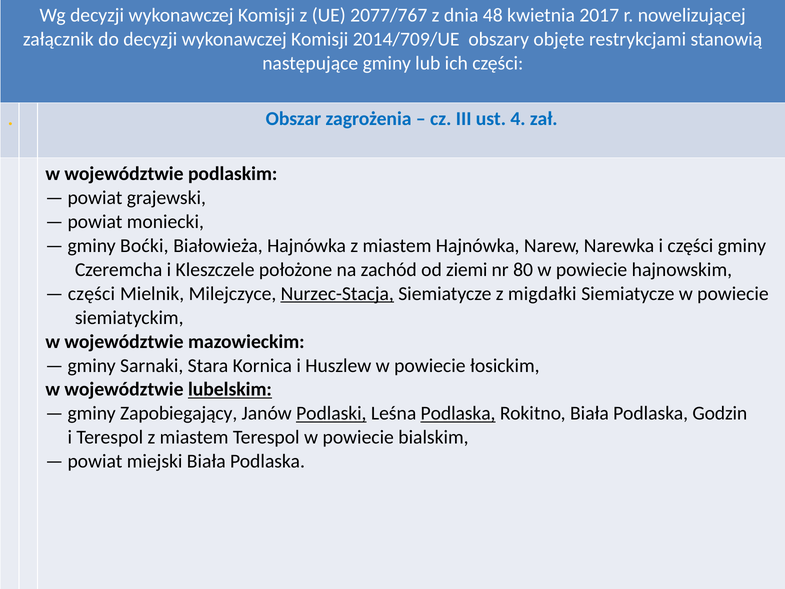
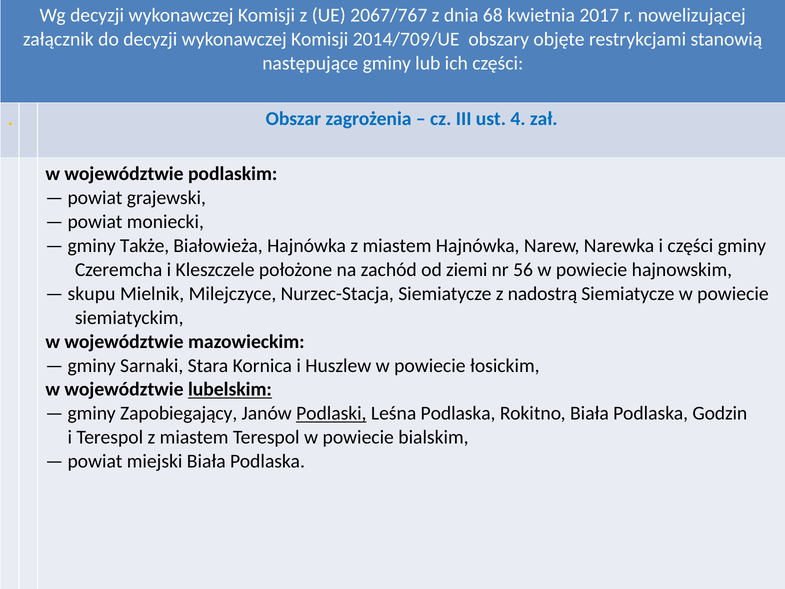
2077/767: 2077/767 -> 2067/767 (389, 15)
48: 48 -> 68 (493, 15)
Boćki: Boćki -> Także (145, 246)
80: 80 -> 56 (523, 270)
części: części -> skupu (92, 294)
Nurzec-Stacja underline: present -> none (337, 294)
migdałki: migdałki -> nadostrą (542, 294)
Podlaska underline: present -> none (458, 413)
